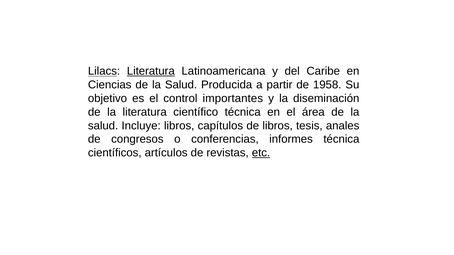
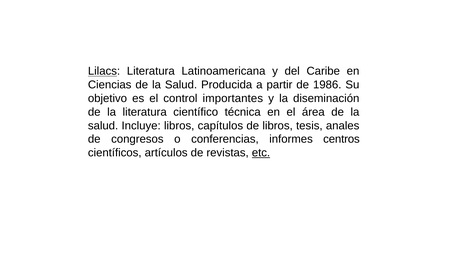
Literatura underline: present -> none (151, 71)
1958: 1958 -> 1986 (327, 85)
informes técnica: técnica -> centros (341, 139)
